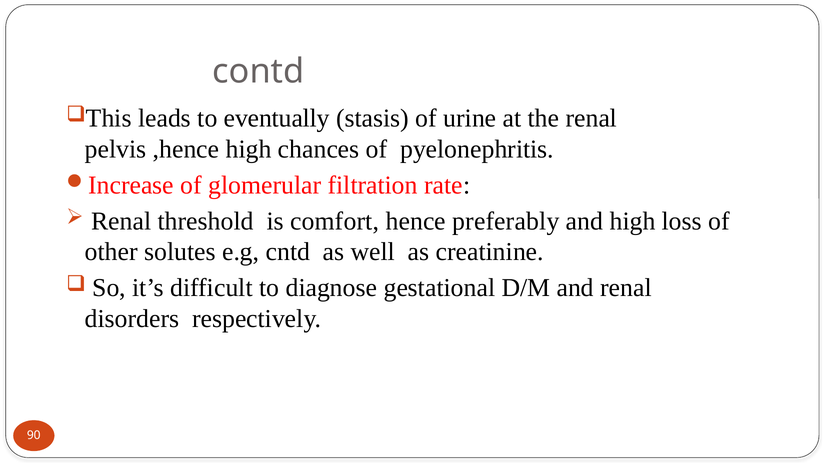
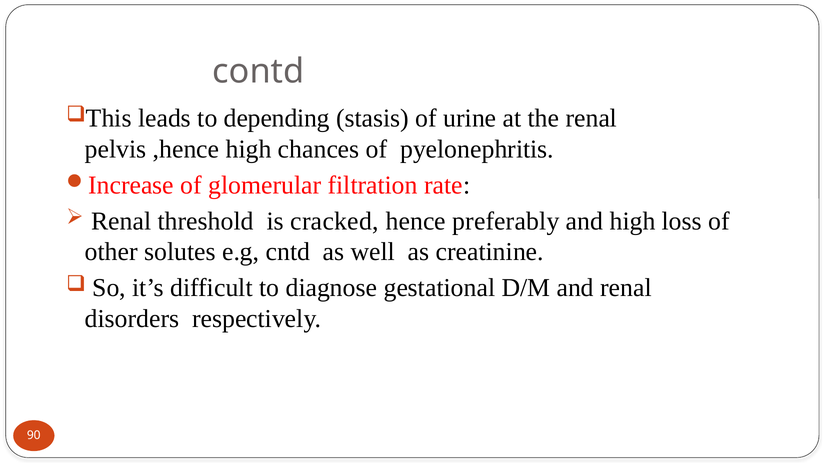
eventually: eventually -> depending (277, 118)
comfort: comfort -> cracked (335, 221)
